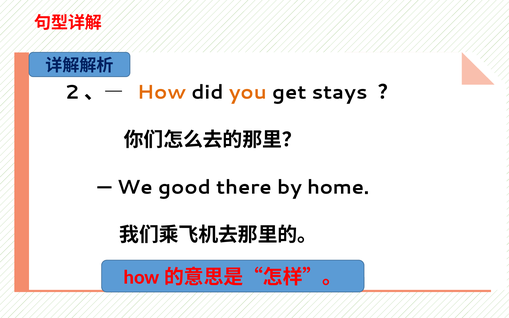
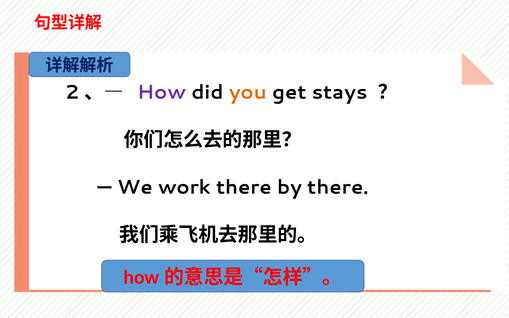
How colour: orange -> purple (162, 92)
good: good -> work (184, 188)
by home: home -> there (338, 188)
